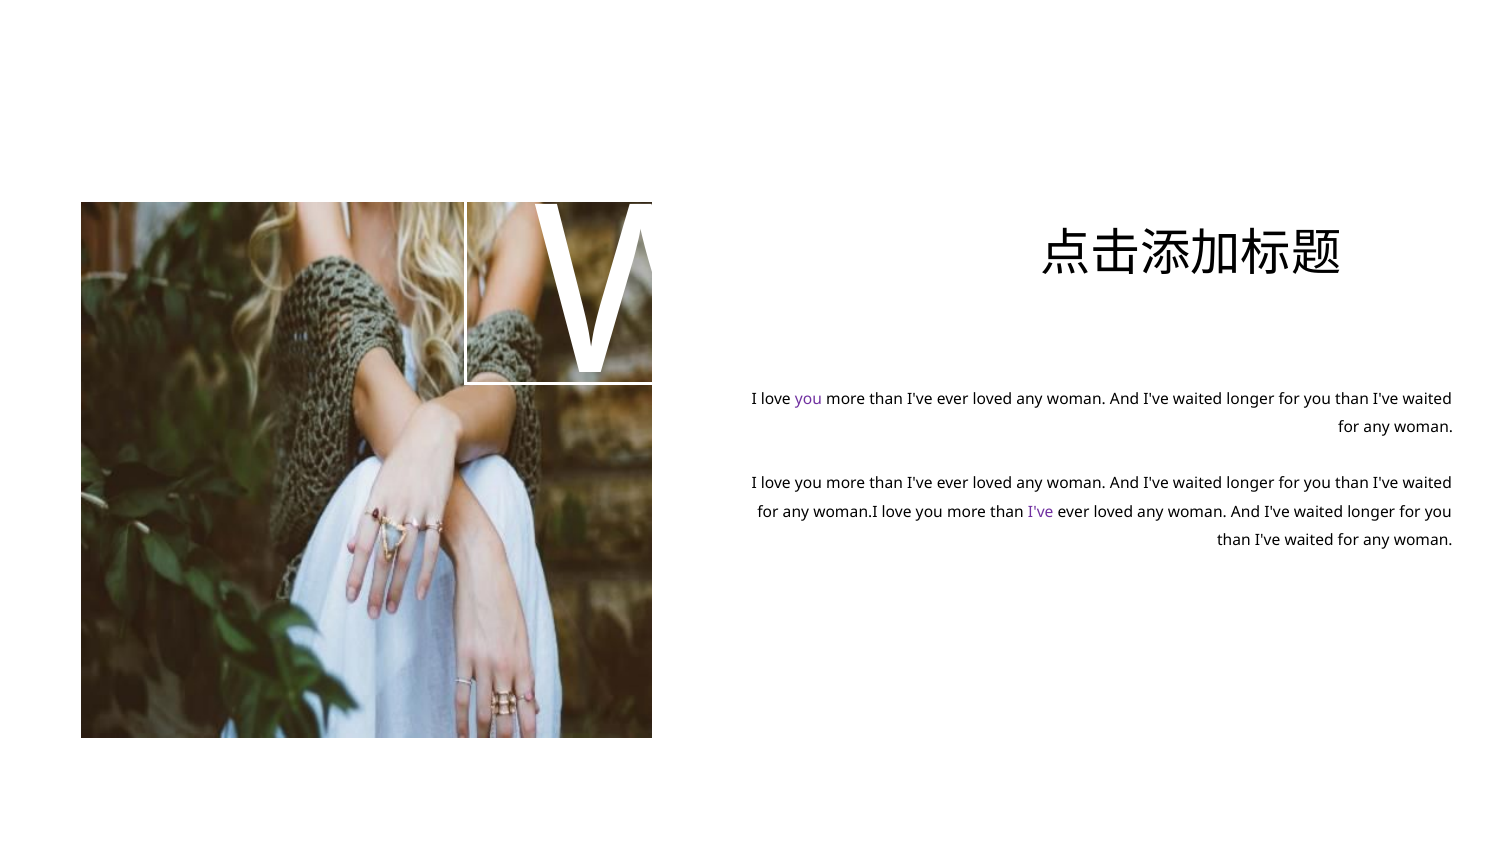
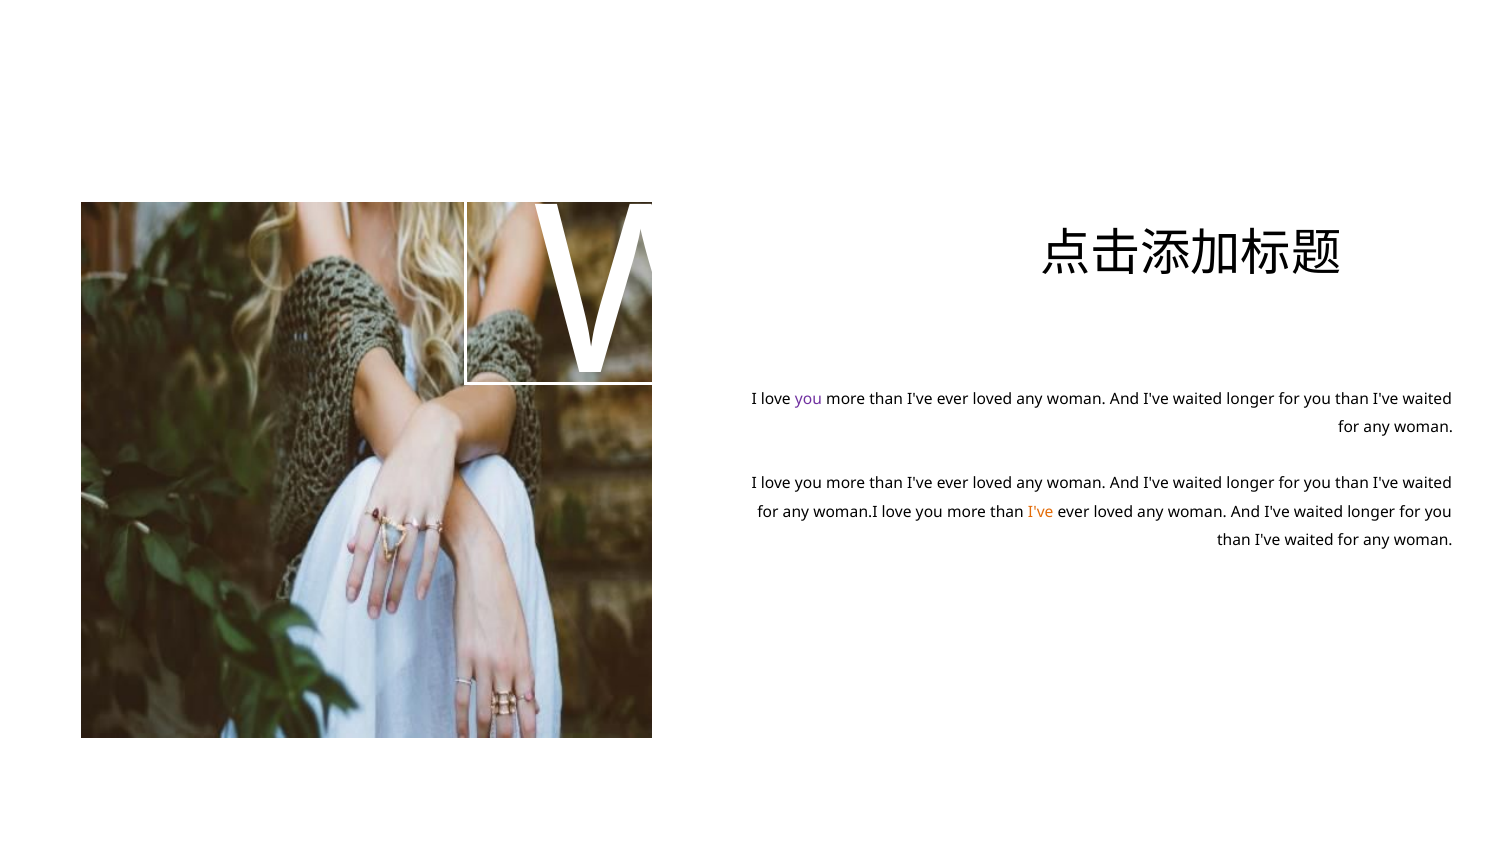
I've colour: purple -> orange (1041, 512)
